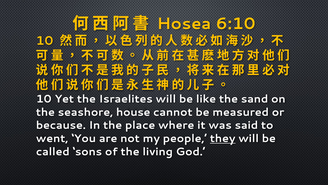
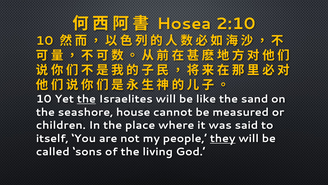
6:10: 6:10 -> 2:10 (236, 24)
the underline: none -> present (86, 99)
because: because -> children (61, 125)
went: went -> itself (52, 138)
